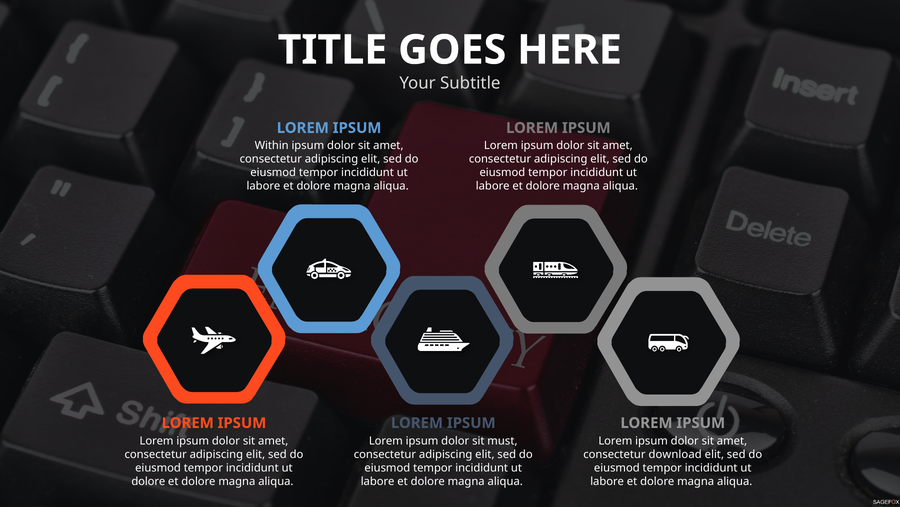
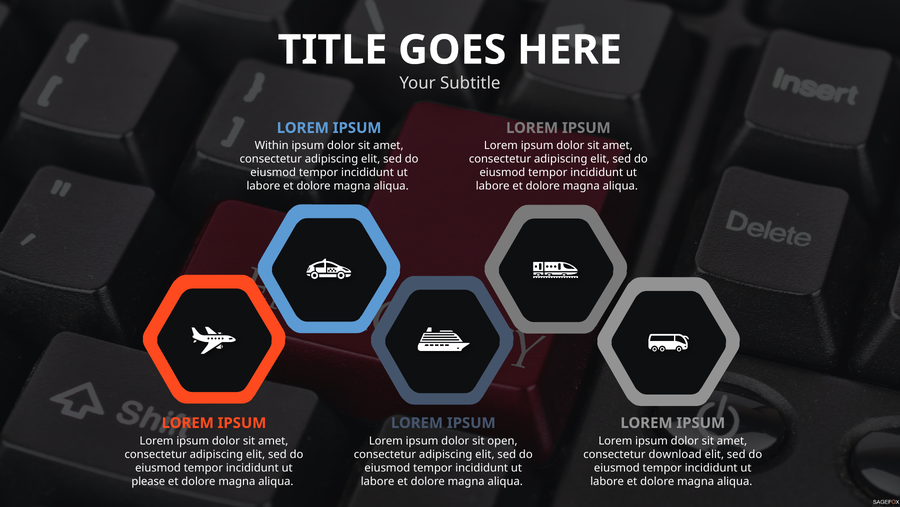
must: must -> open (502, 440)
dolore: dolore -> please (148, 481)
